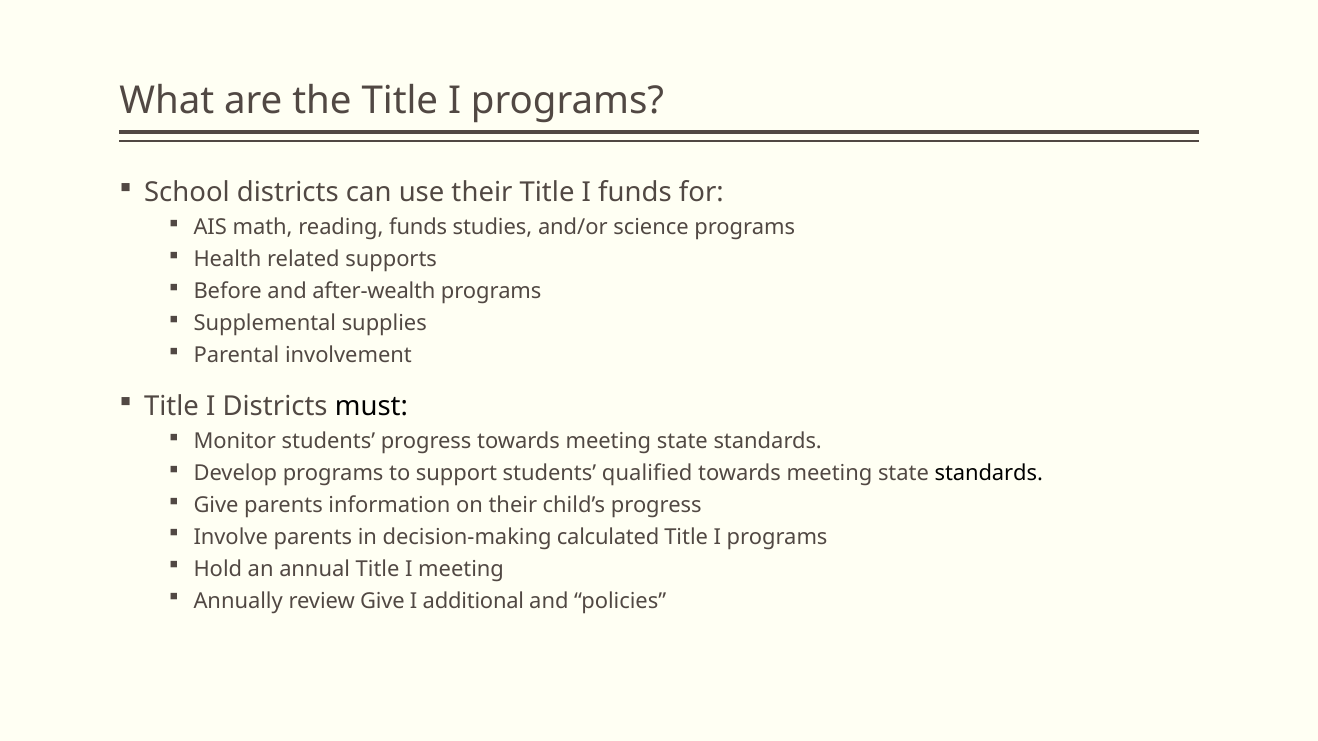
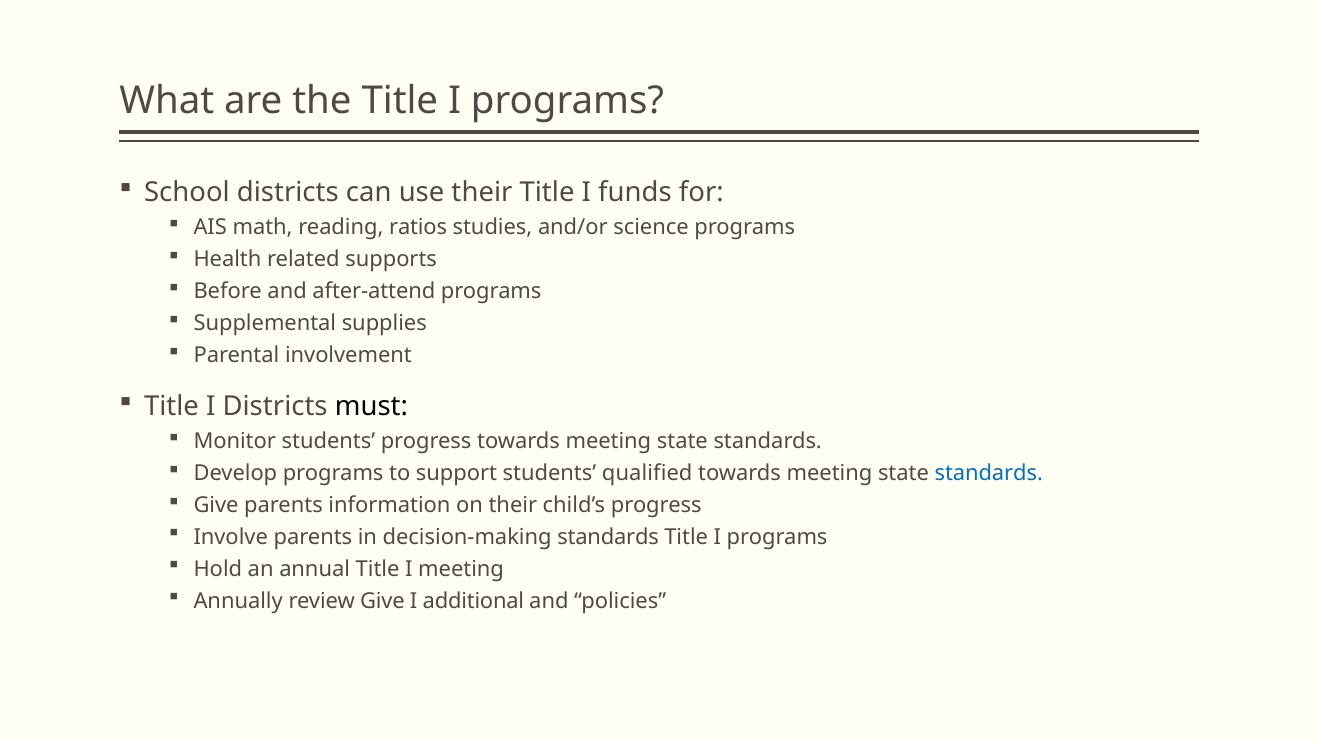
reading funds: funds -> ratios (418, 228)
after-wealth: after-wealth -> after-attend (374, 291)
standards colour: black -> blue (989, 473)
decision-making calculated: calculated -> standards (608, 537)
